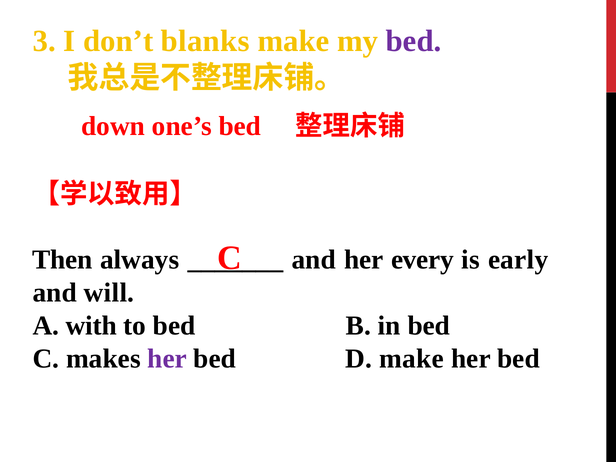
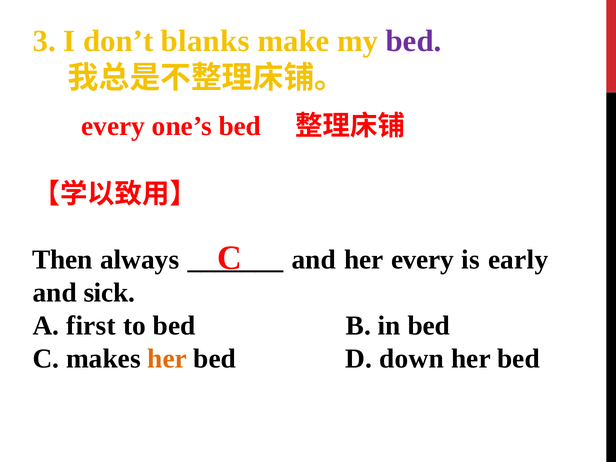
down: down -> every (113, 126)
will: will -> sick (109, 293)
with: with -> first (91, 326)
her colour: purple -> orange (167, 358)
D make: make -> down (412, 358)
